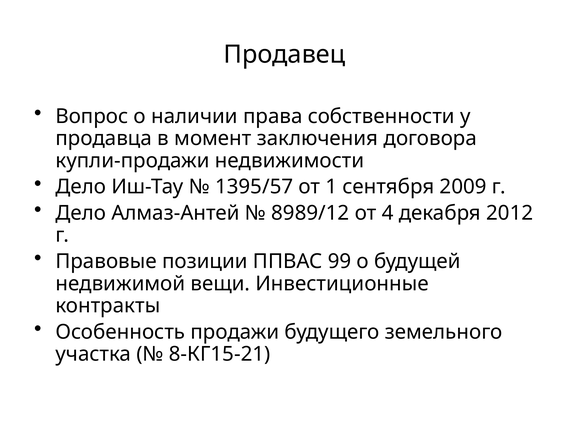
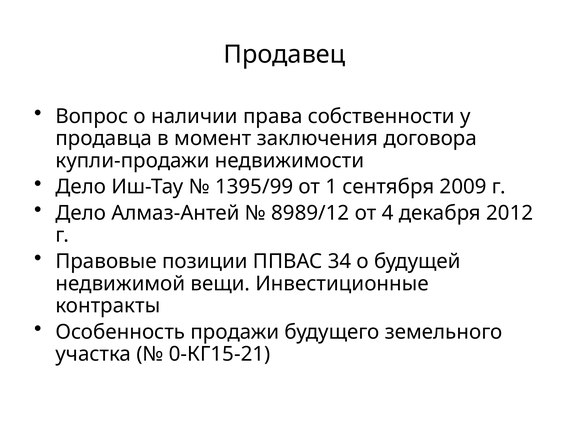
1395/57: 1395/57 -> 1395/99 (254, 187)
99: 99 -> 34 (339, 261)
8-КГ15-21: 8-КГ15-21 -> 0-КГ15-21 (220, 354)
